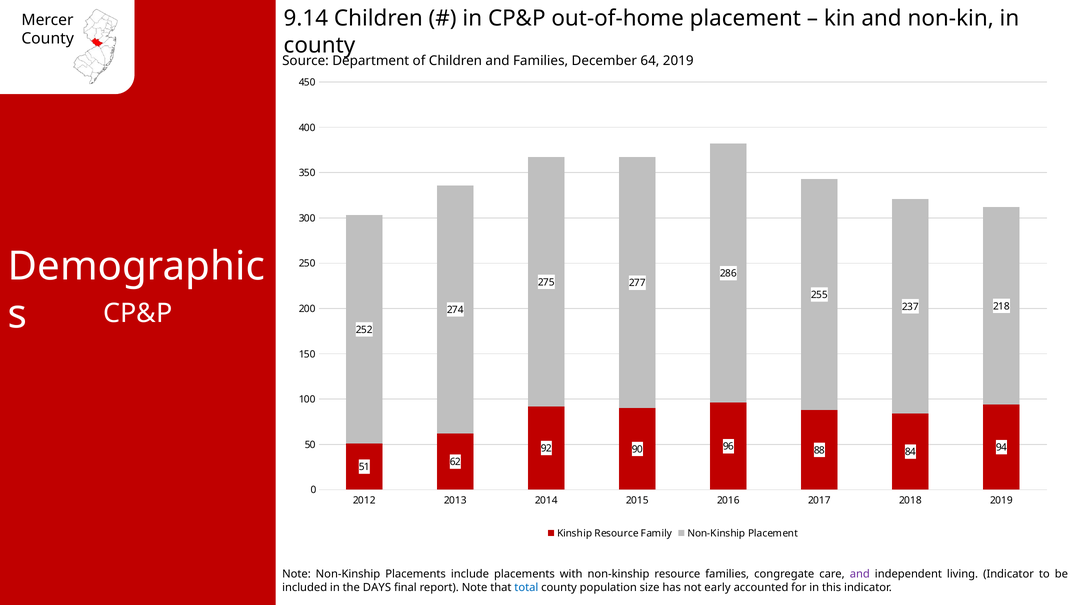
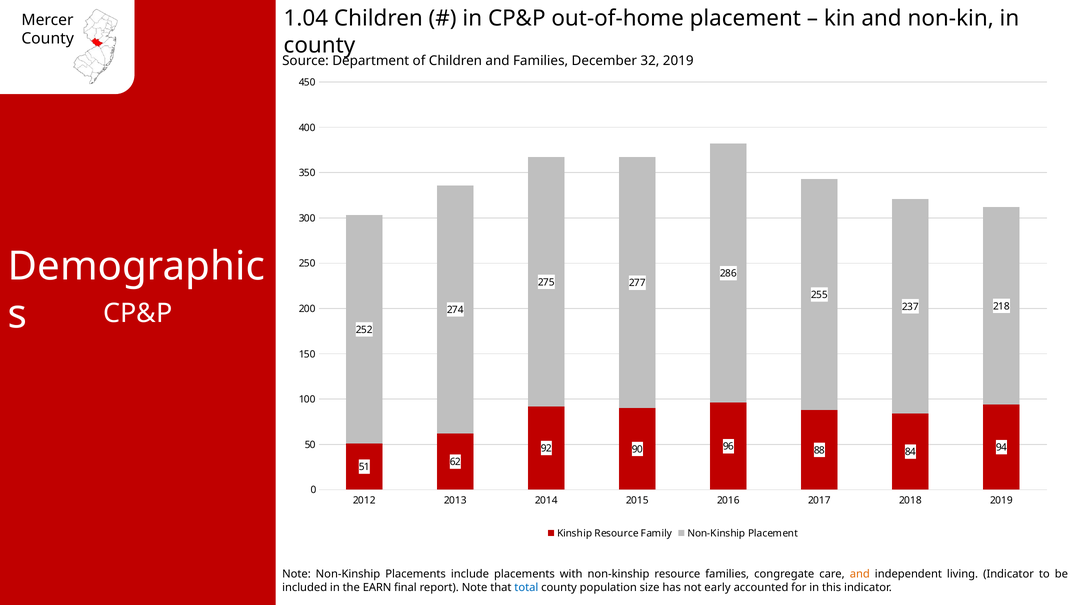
9.14: 9.14 -> 1.04 (306, 19)
64: 64 -> 32 (650, 61)
and colour: purple -> orange (860, 574)
DAYS: DAYS -> EARN (377, 588)
